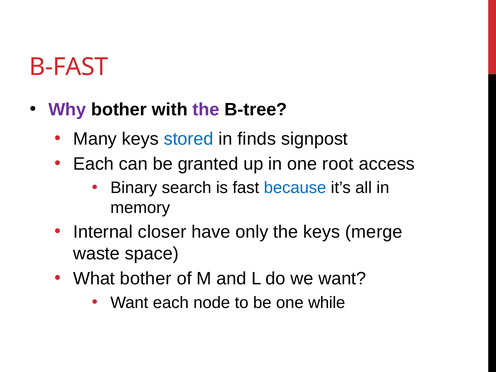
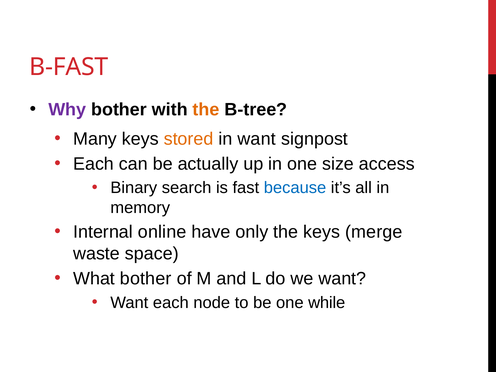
the colour: purple -> orange (206, 110)
stored colour: blue -> orange (189, 139)
in finds: finds -> want (257, 139)
granted: granted -> actually (208, 164)
root: root -> size (338, 164)
closer: closer -> online (162, 232)
